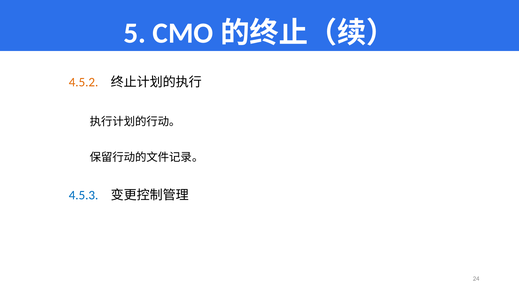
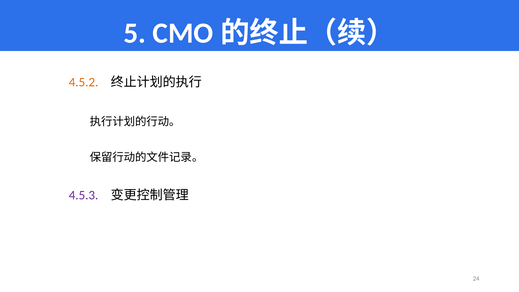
4.5.3 colour: blue -> purple (84, 195)
